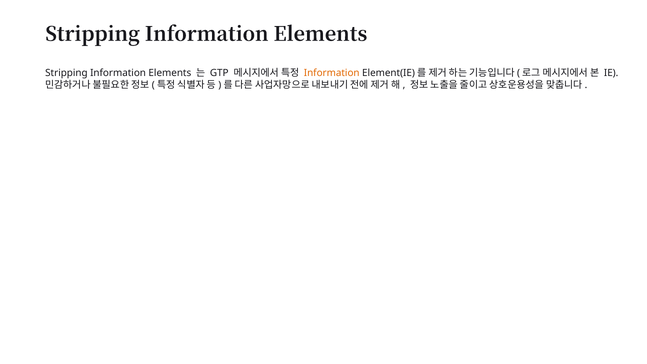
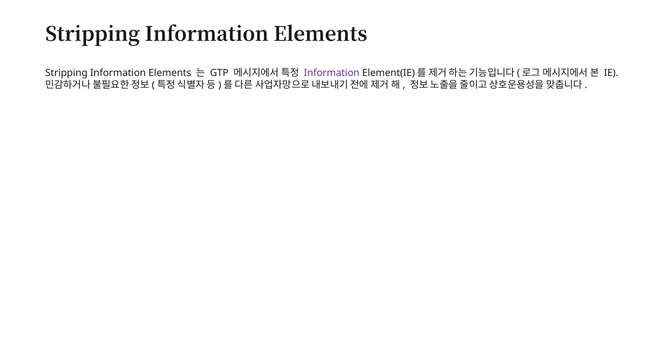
Information colour: orange -> purple (332, 73)
